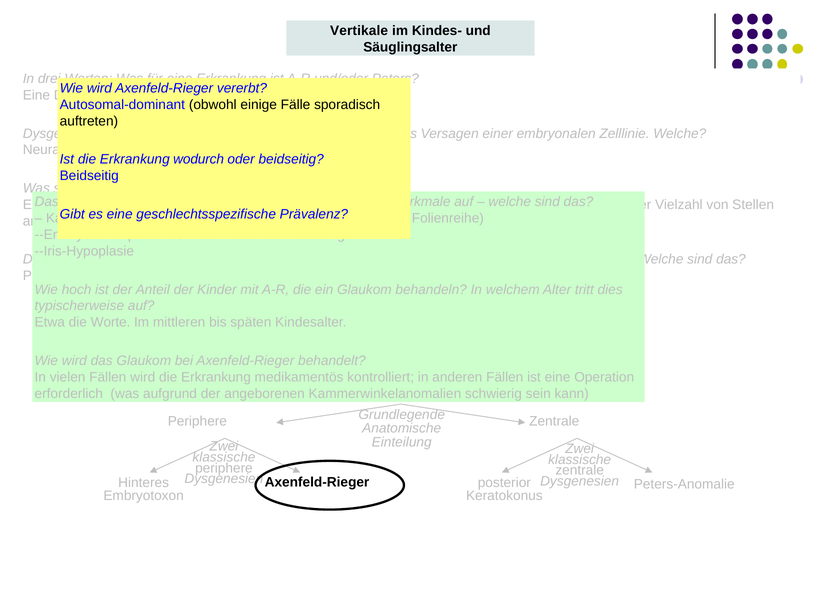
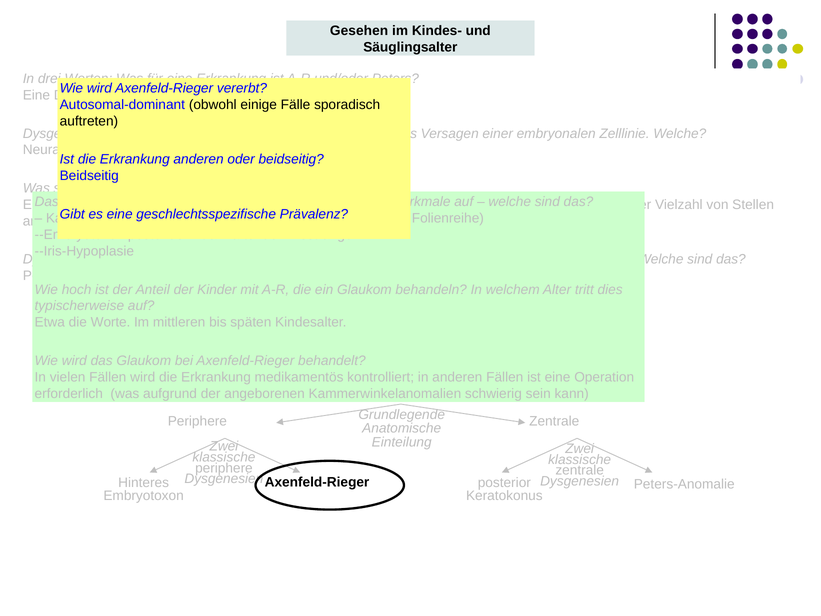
Vertikale: Vertikale -> Gesehen (359, 31)
Erkrankung wodurch: wodurch -> anderen (199, 159)
